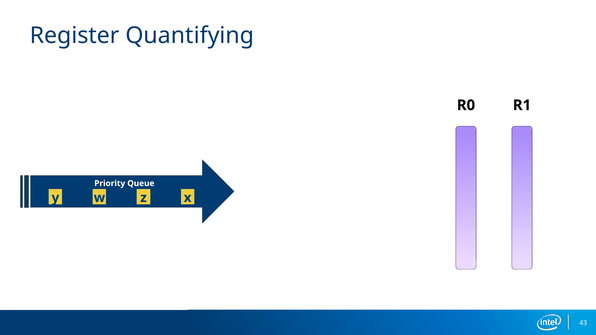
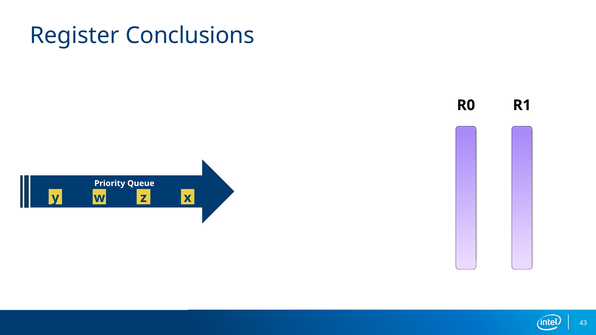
Quantifying: Quantifying -> Conclusions (190, 36)
